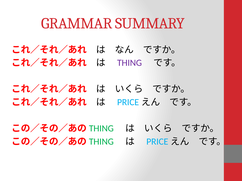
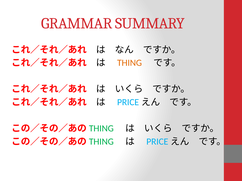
THING colour: purple -> orange (130, 63)
